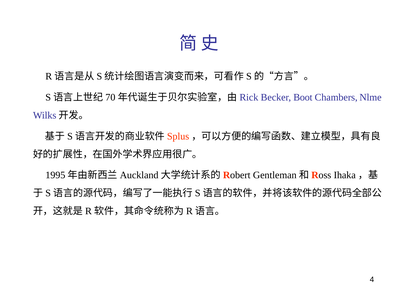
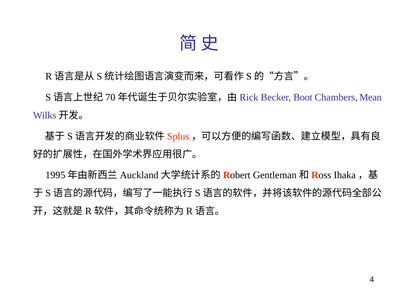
Nlme: Nlme -> Mean (371, 97)
